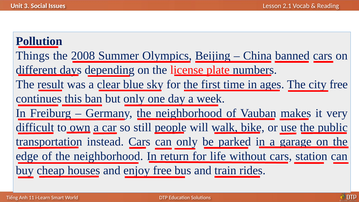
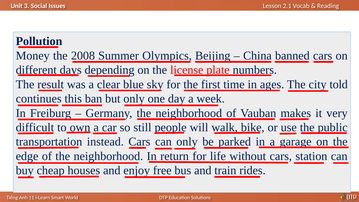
Things: Things -> Money (33, 56)
free: free -> told (339, 84)
